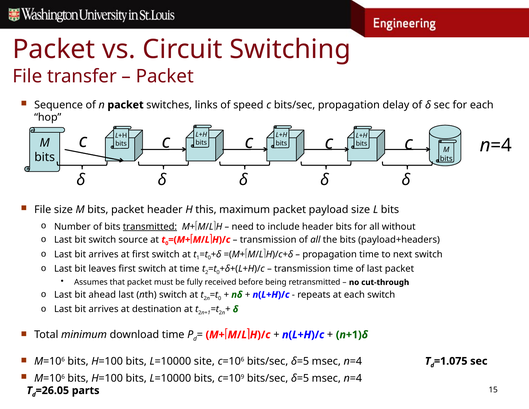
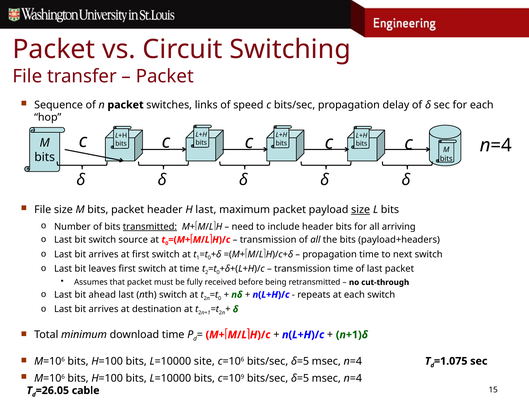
H this: this -> last (206, 209)
size underline: none -> present (361, 209)
without: without -> arriving (399, 227)
parts: parts -> cable (86, 390)
